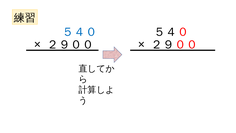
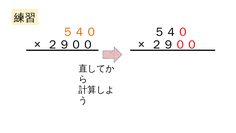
５４０ colour: blue -> orange (80, 32)
